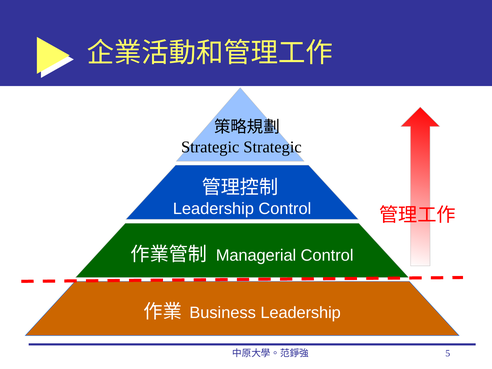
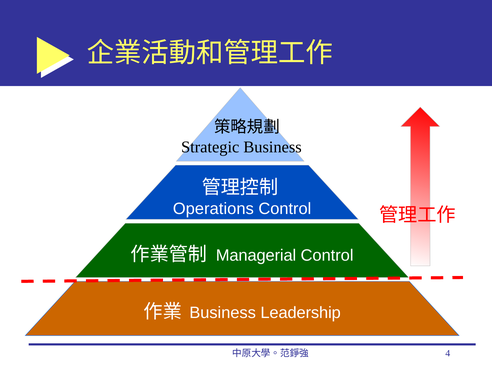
Strategic Strategic: Strategic -> Business (273, 147)
Leadership: Leadership -> Operations (213, 209)
5: 5 -> 4 (448, 353)
